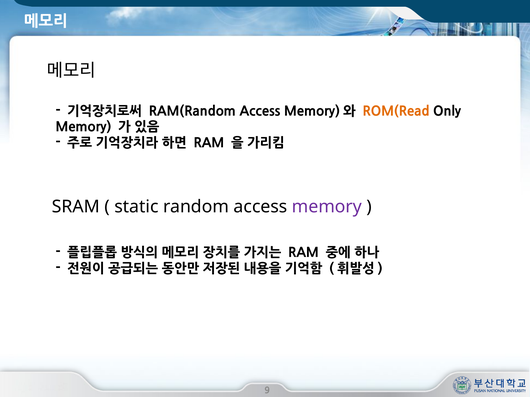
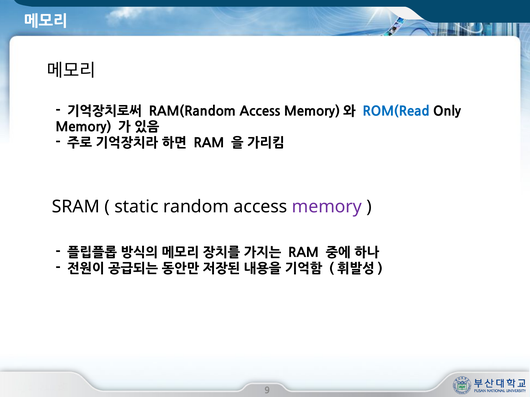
ROM(Read colour: orange -> blue (396, 111)
